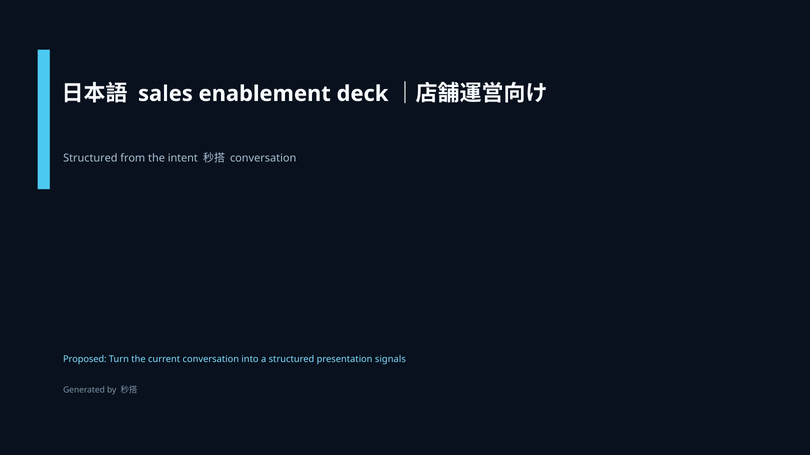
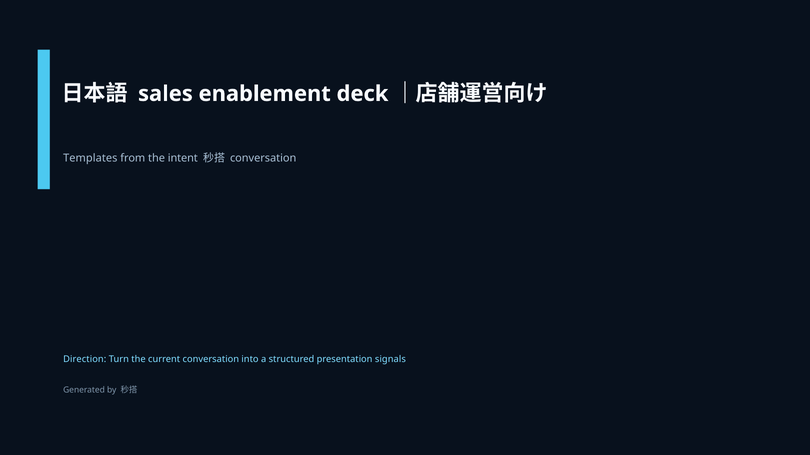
Structured: Structured -> Templates (90, 158)
Proposed: Proposed -> Direction (85, 360)
